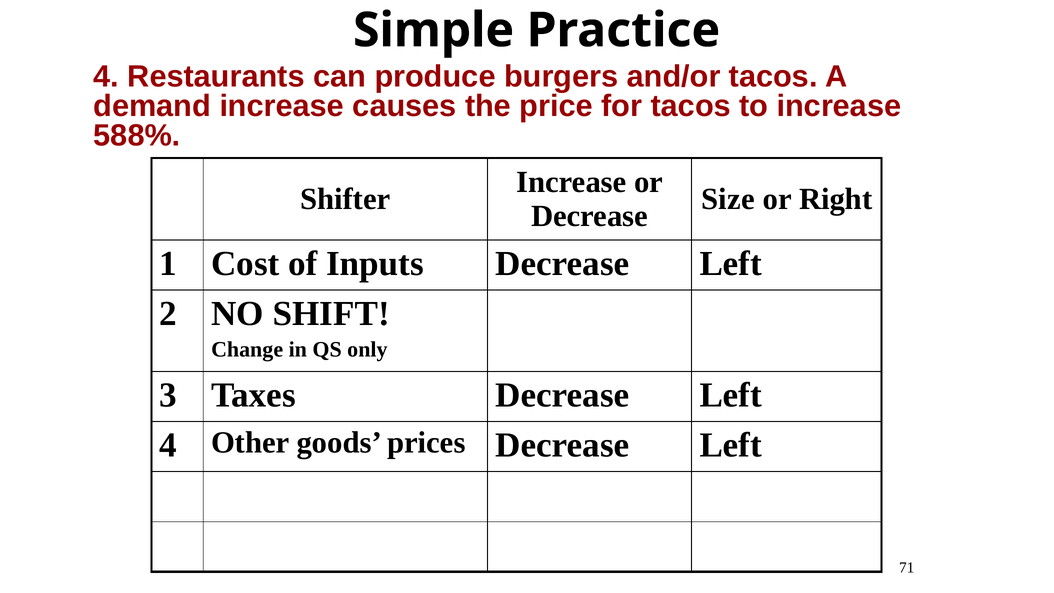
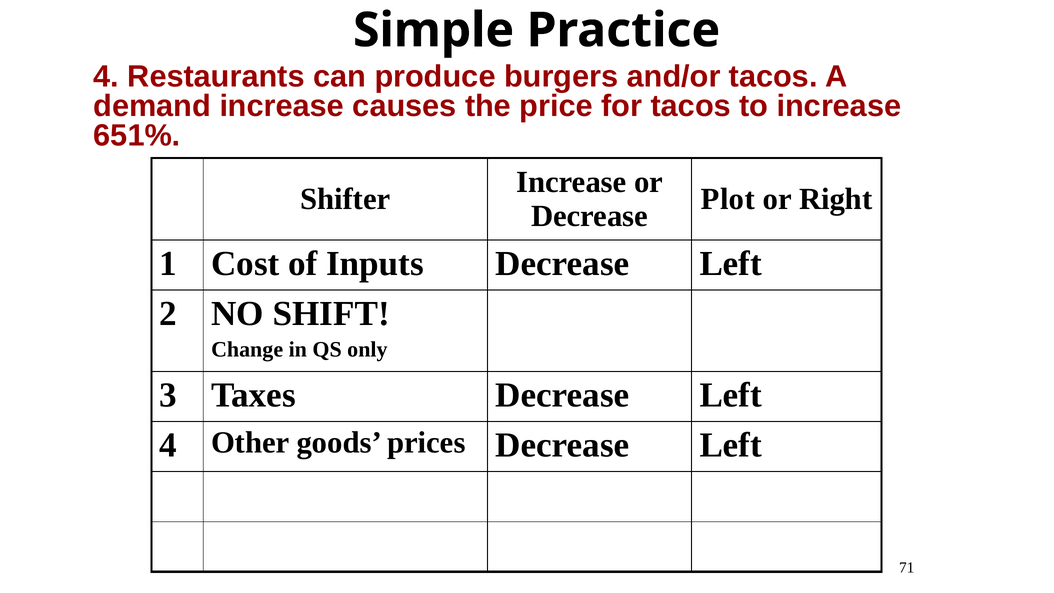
588%: 588% -> 651% (137, 136)
Size: Size -> Plot (728, 199)
